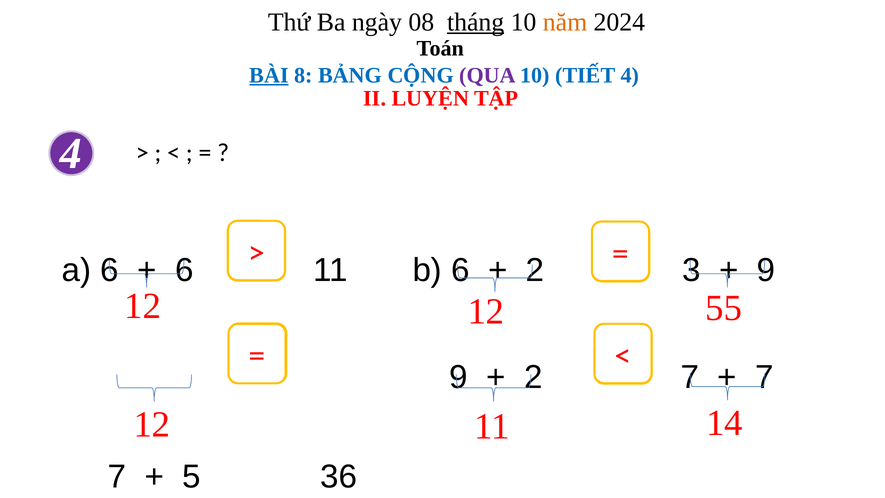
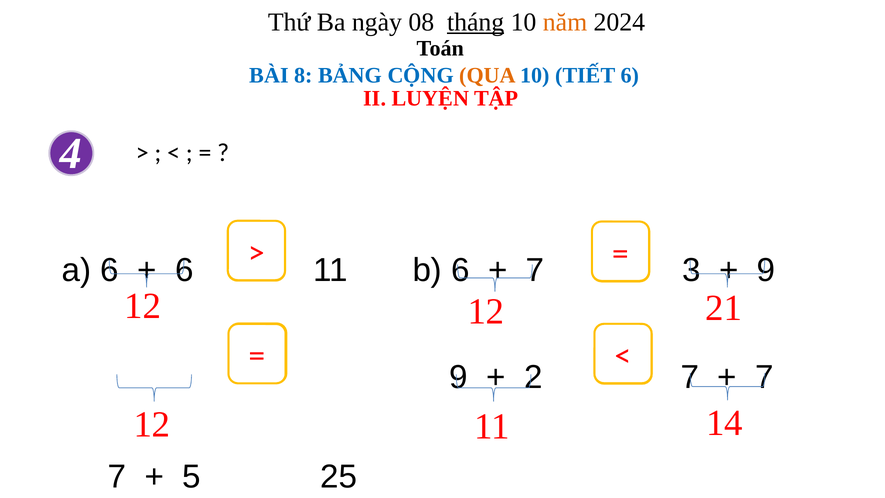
BÀI underline: present -> none (269, 75)
QUA colour: purple -> orange (488, 75)
TIẾT 4: 4 -> 6 (630, 75)
2: 2 -> 7 (535, 270)
55: 55 -> 21 (724, 308)
36: 36 -> 25 (339, 477)
